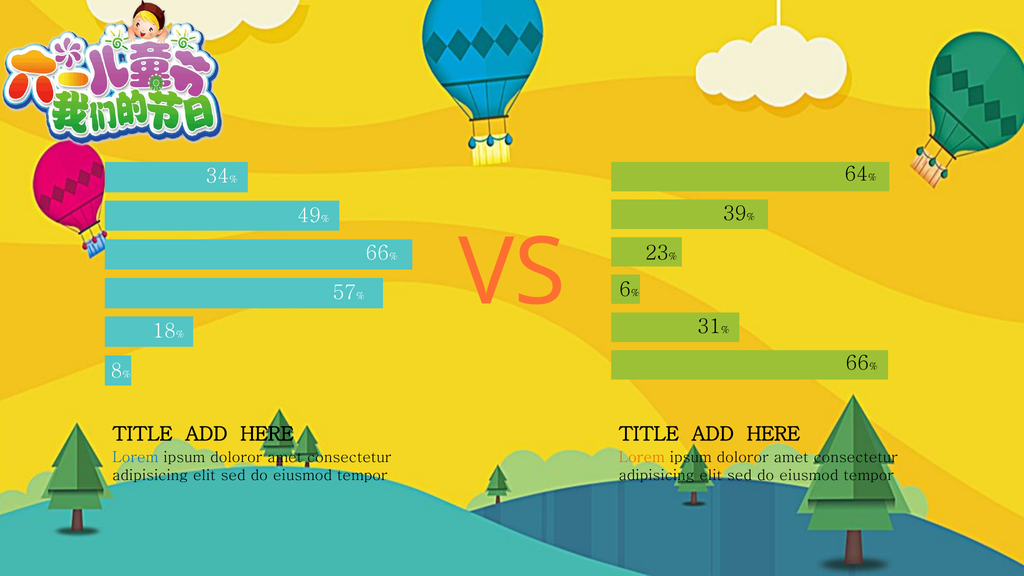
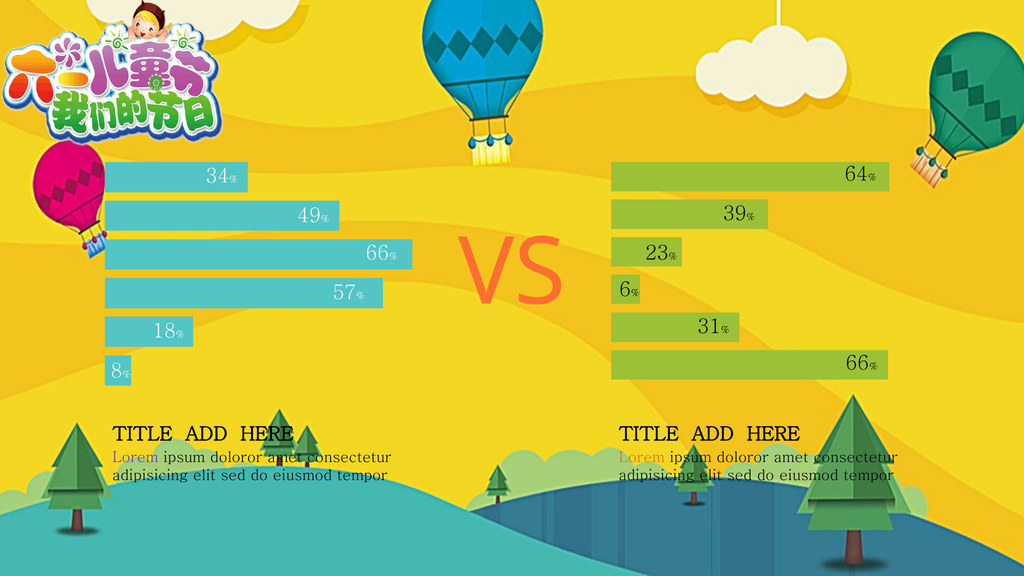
Lorem colour: blue -> purple (135, 458)
